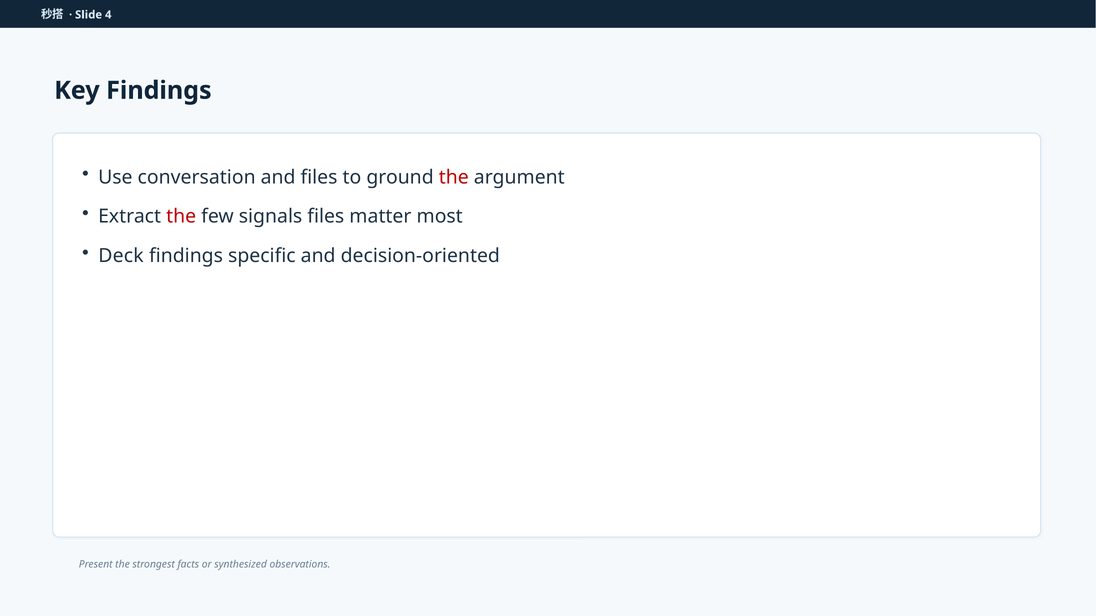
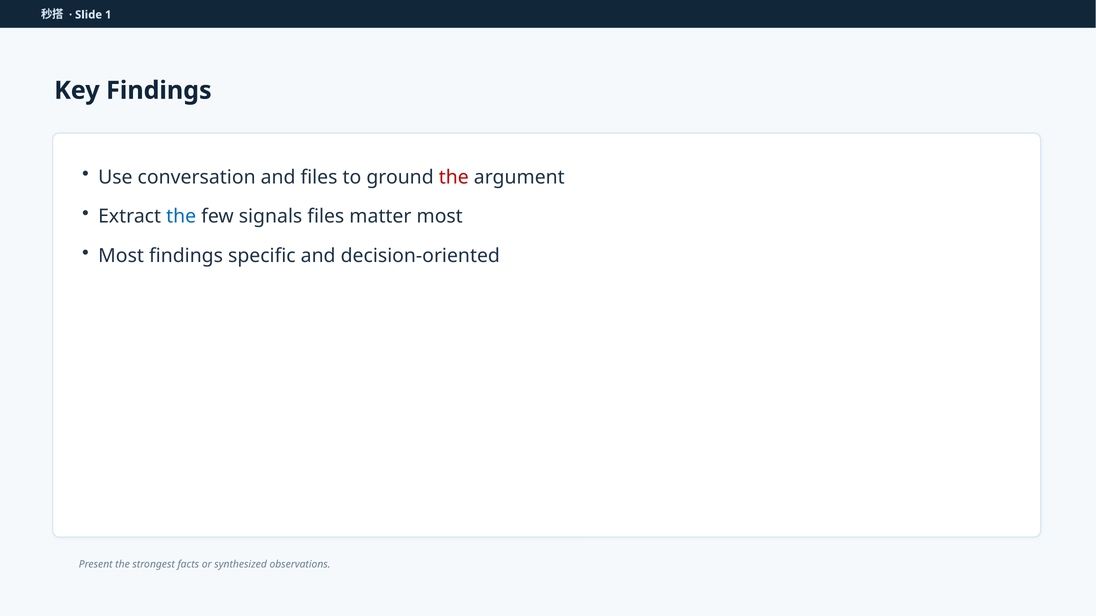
4: 4 -> 1 (108, 15)
the colour: red -> blue (181, 217)
Deck: Deck -> Most (121, 256)
